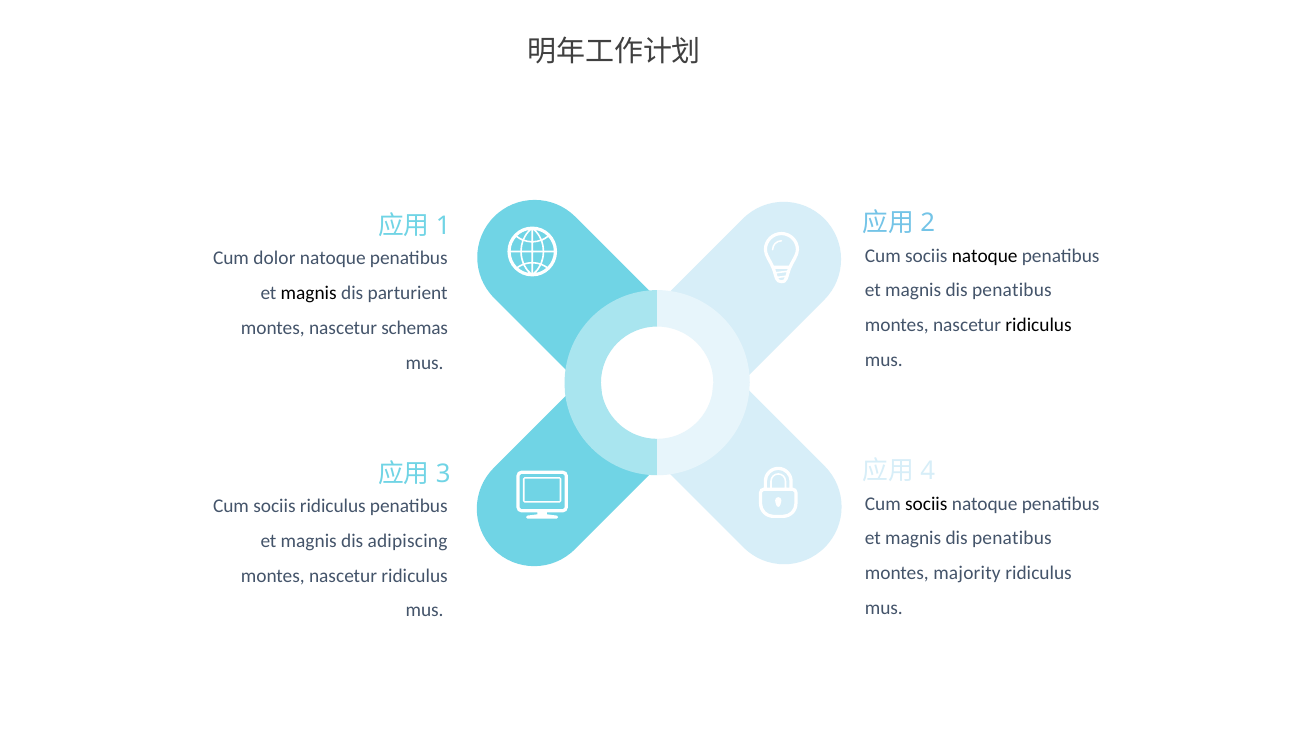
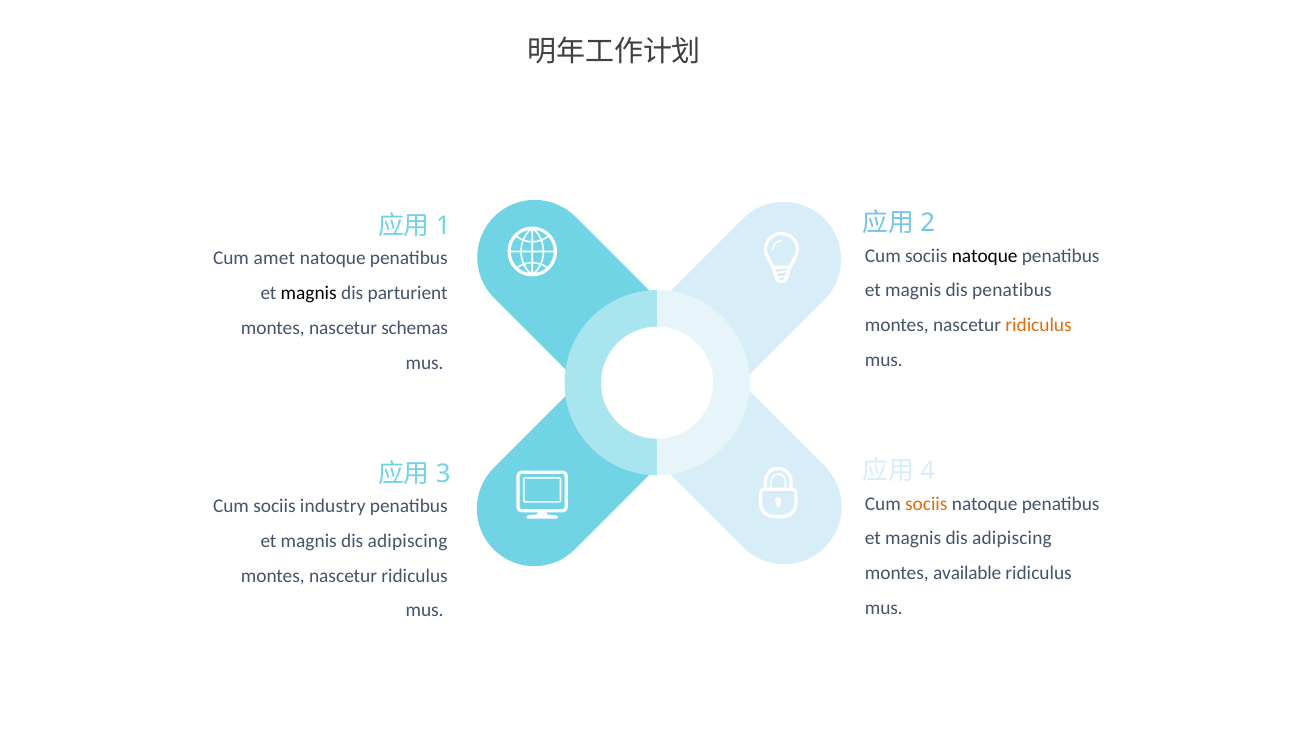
dolor: dolor -> amet (274, 258)
ridiculus colour: black -> orange (1039, 325)
sociis colour: black -> orange (926, 504)
sociis ridiculus: ridiculus -> industry (333, 506)
penatibus: penatibus -> adipiscing (1012, 538)
majority: majority -> available (967, 573)
